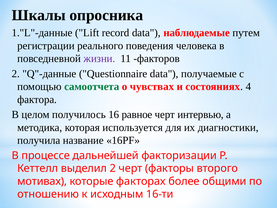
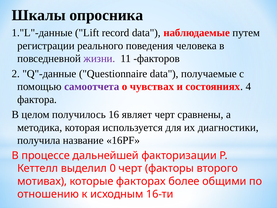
самоотчета colour: green -> purple (92, 86)
равное: равное -> являет (137, 114)
интервью: интервью -> сравнены (201, 114)
выделил 2: 2 -> 0 (113, 168)
